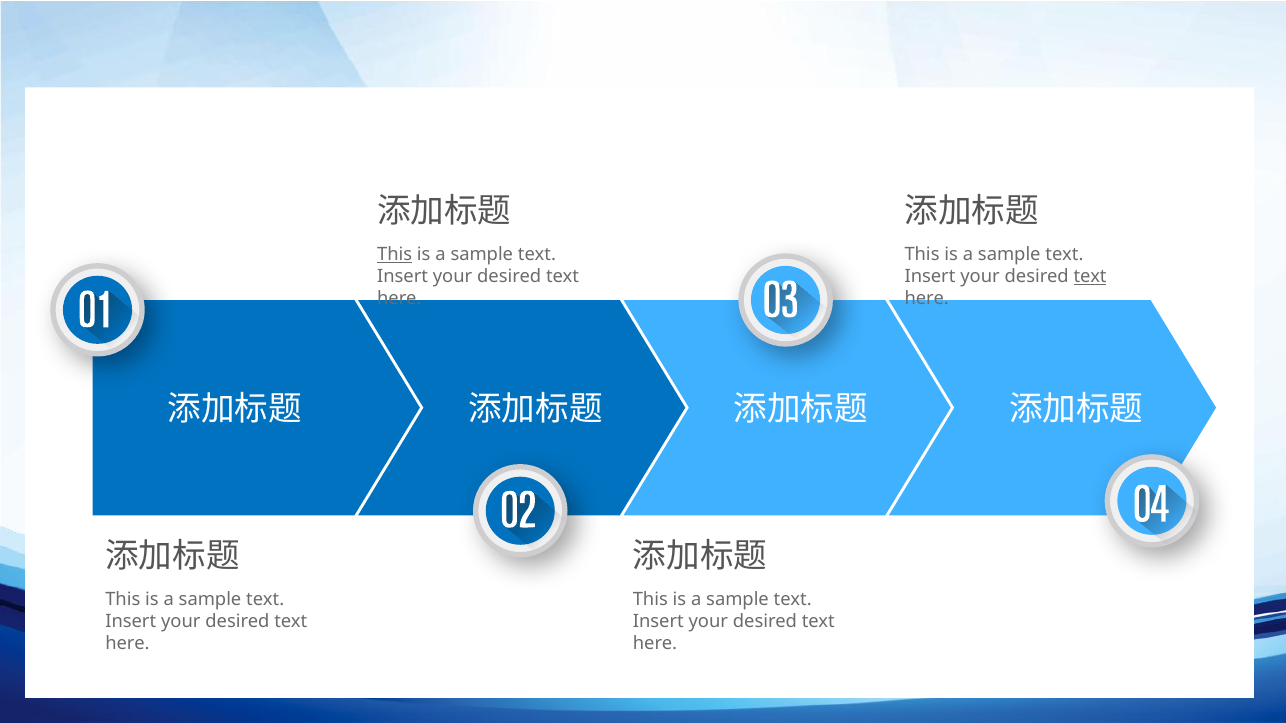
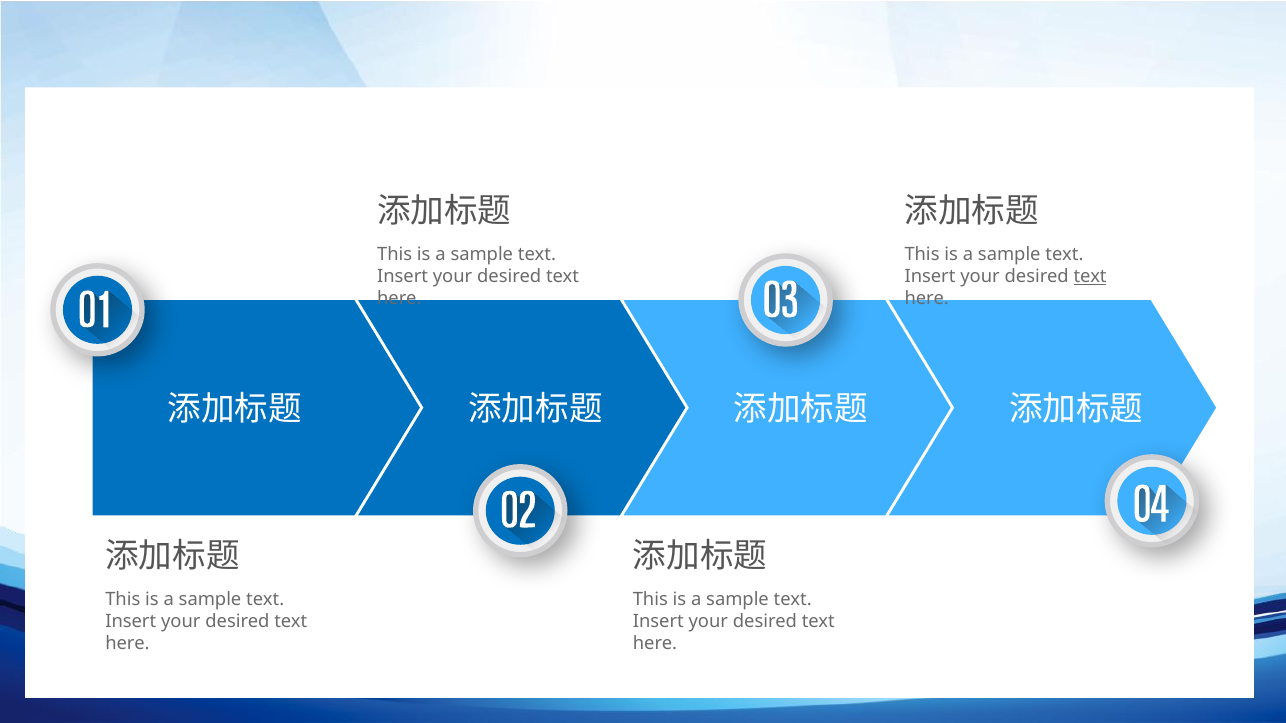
This underline: present -> none (395, 254)
